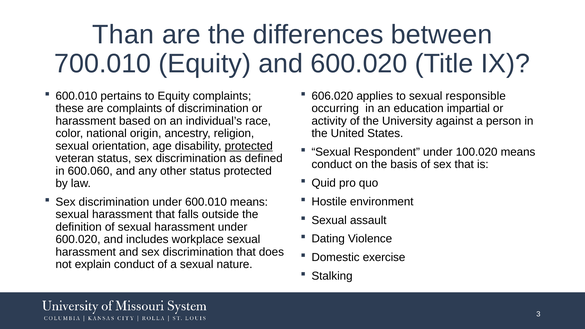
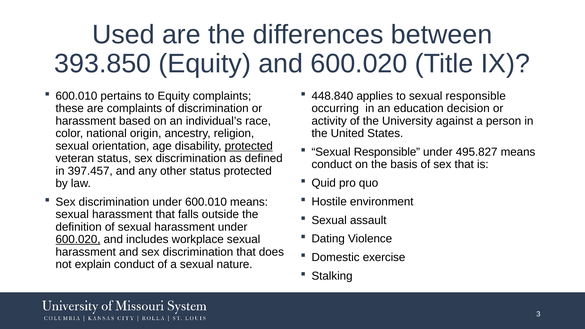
Than: Than -> Used (123, 35)
700.010: 700.010 -> 393.850 (103, 64)
606.020: 606.020 -> 448.840 (332, 96)
impartial: impartial -> decision (468, 108)
Respondent: Respondent -> Responsible (387, 152)
100.020: 100.020 -> 495.827 (477, 152)
600.060: 600.060 -> 397.457 (90, 171)
600.020 underline: none -> present (78, 239)
